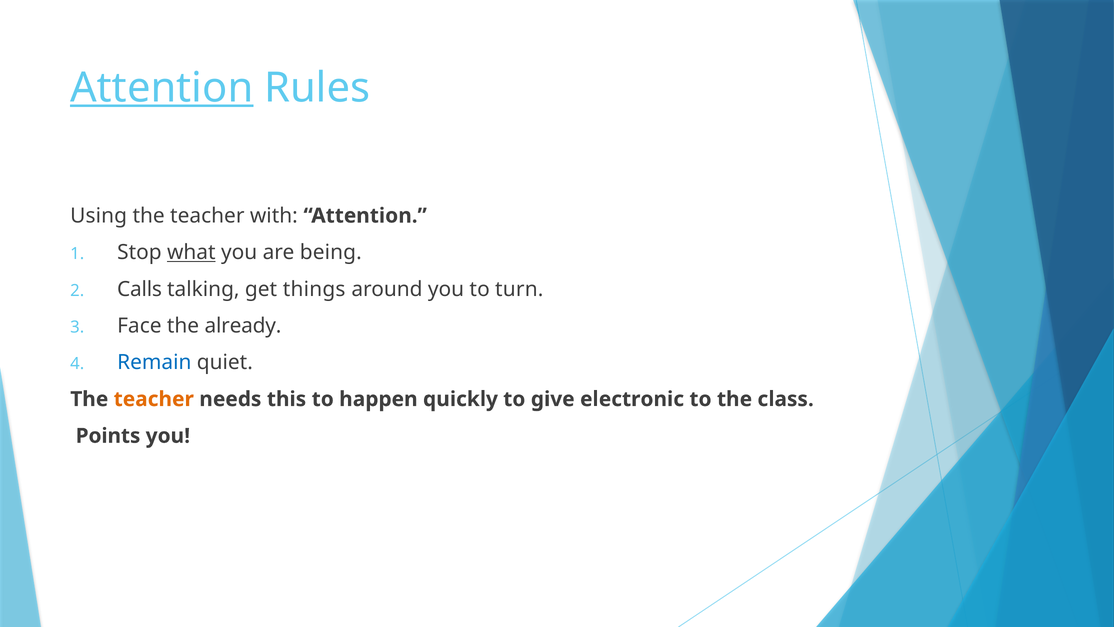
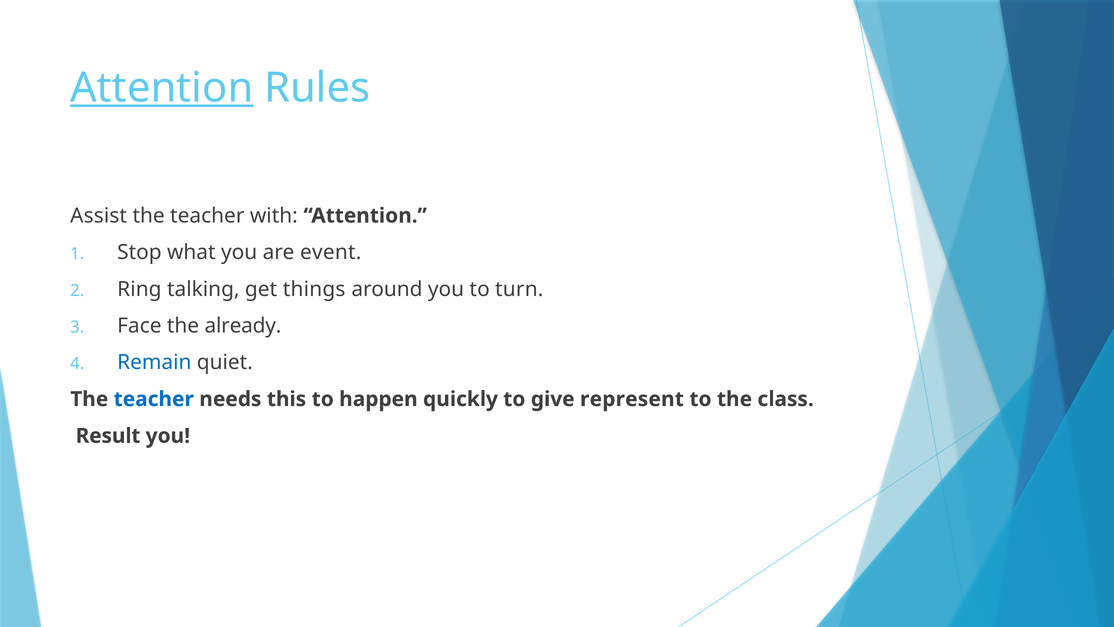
Using: Using -> Assist (99, 216)
what underline: present -> none (191, 252)
being: being -> event (331, 252)
Calls: Calls -> Ring (139, 289)
teacher colour: orange -> blue (154, 399)
electronic: electronic -> represent (632, 399)
Points: Points -> Result (108, 436)
